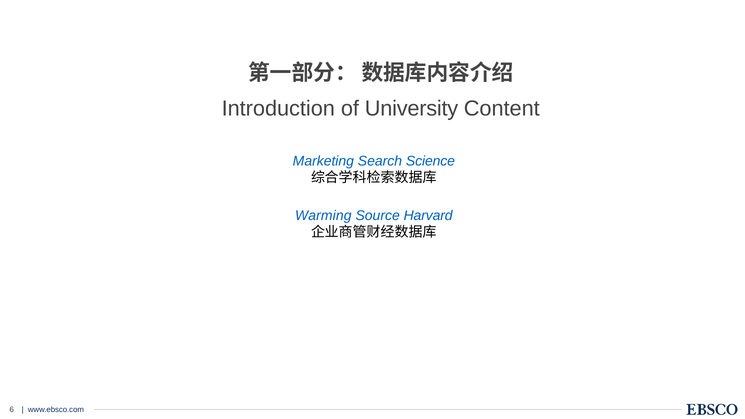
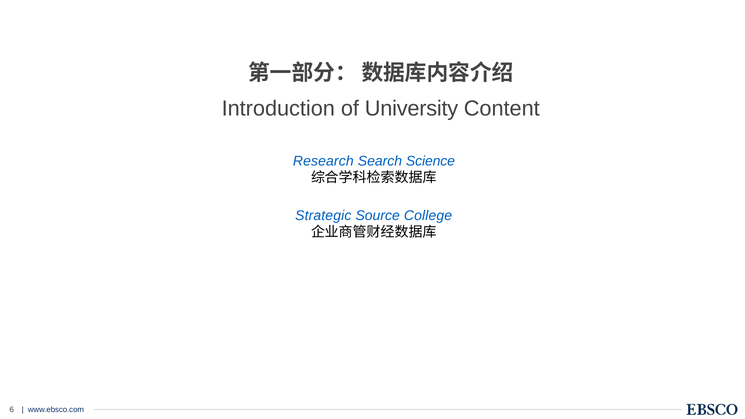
Marketing: Marketing -> Research (323, 161)
Warming: Warming -> Strategic (323, 215)
Harvard: Harvard -> College (428, 215)
